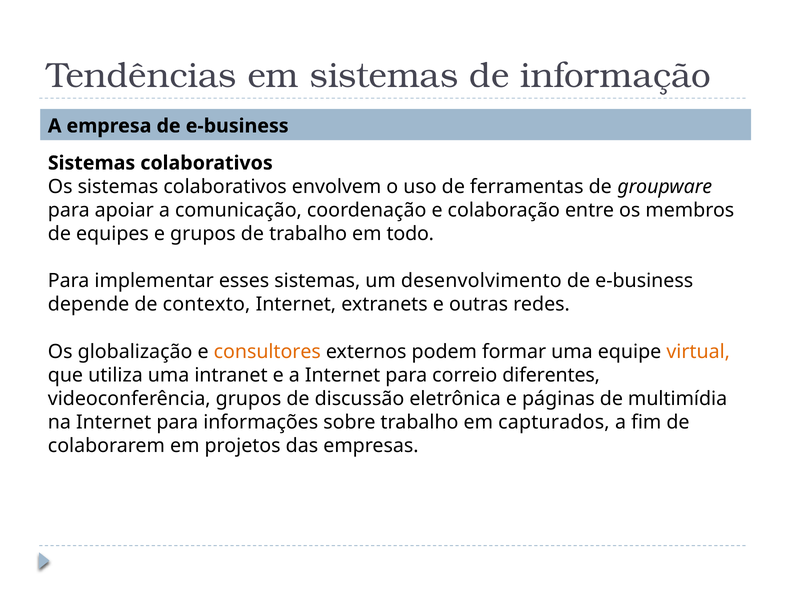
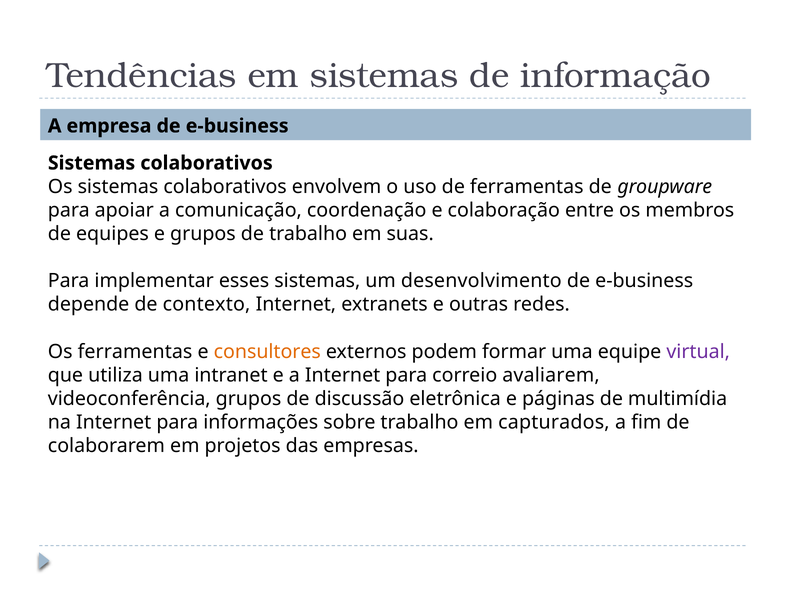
todo: todo -> suas (410, 234)
Os globalização: globalização -> ferramentas (135, 351)
virtual colour: orange -> purple (698, 351)
diferentes: diferentes -> avaliarem (551, 375)
